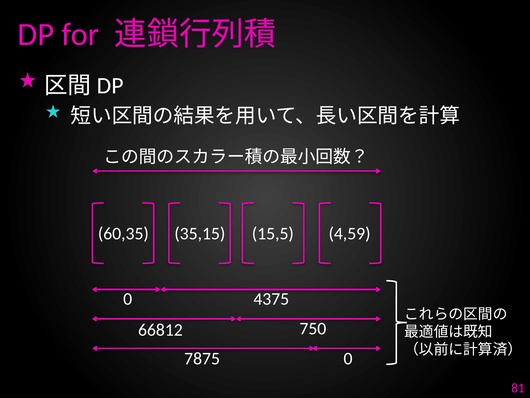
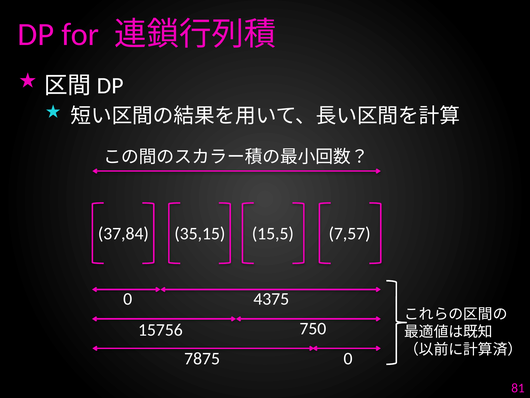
60,35: 60,35 -> 37,84 (123, 233)
4,59: 4,59 -> 7,57 (350, 233)
66812: 66812 -> 15756 (160, 330)
